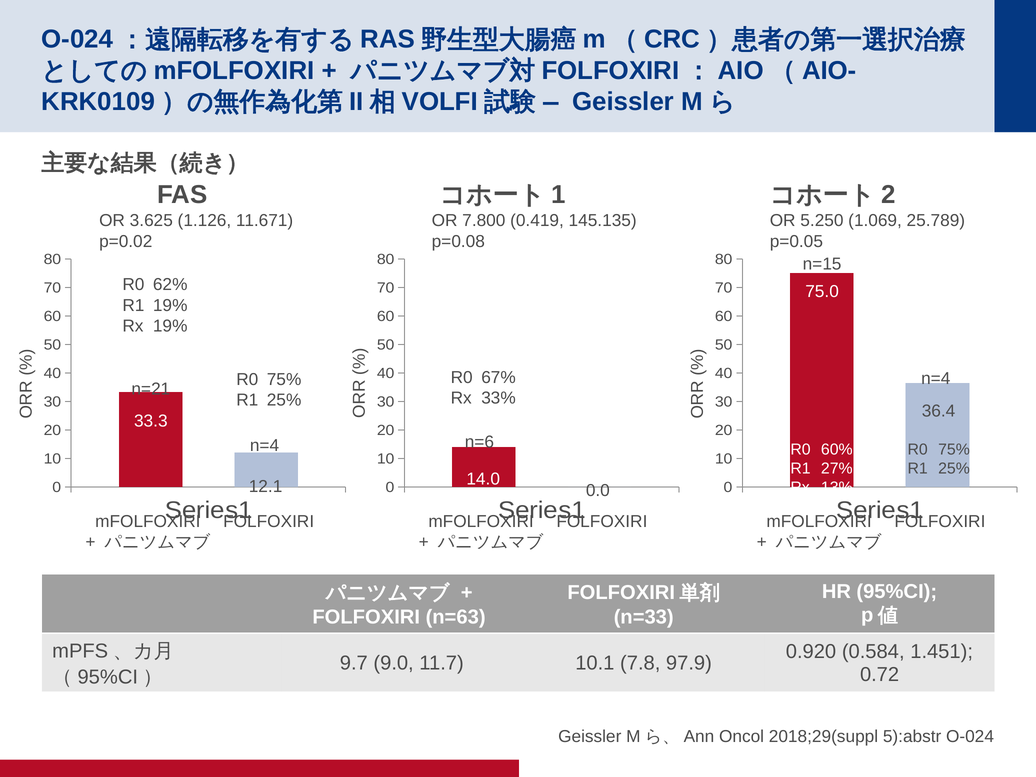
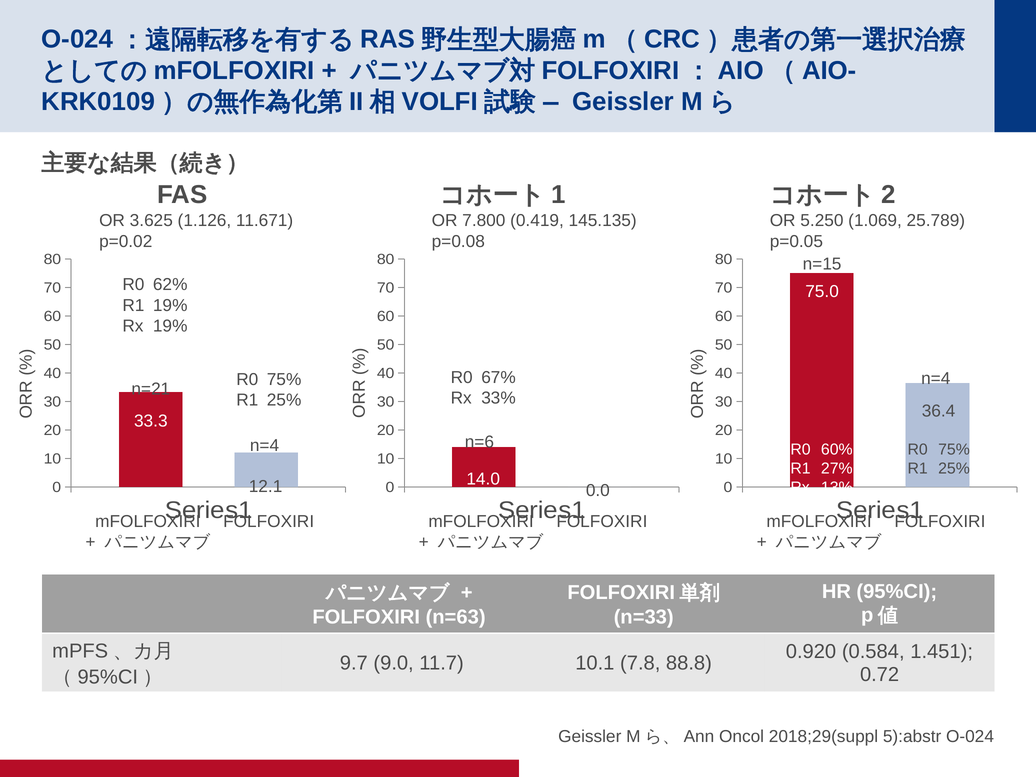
97.9: 97.9 -> 88.8 (689, 663)
